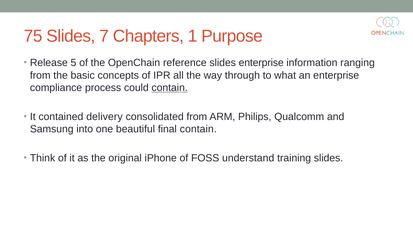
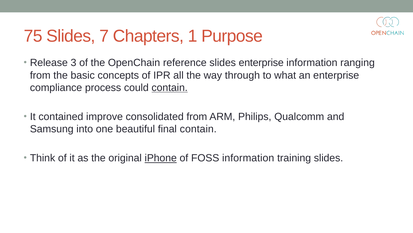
5: 5 -> 3 (74, 63)
delivery: delivery -> improve (104, 116)
iPhone underline: none -> present (161, 158)
FOSS understand: understand -> information (248, 158)
